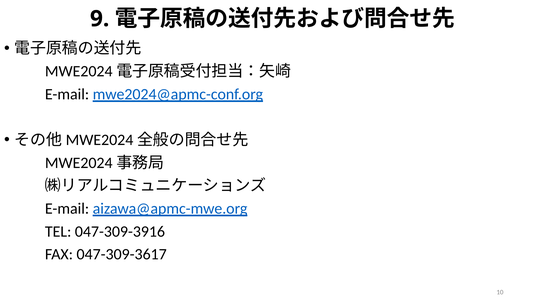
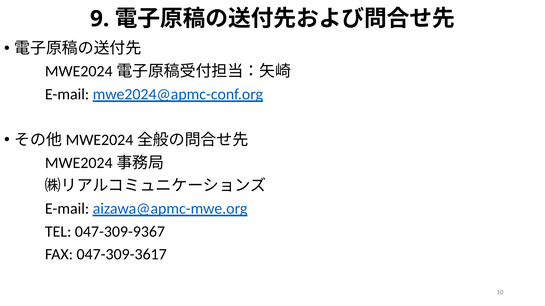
047-309-3916: 047-309-3916 -> 047-309-9367 (120, 232)
